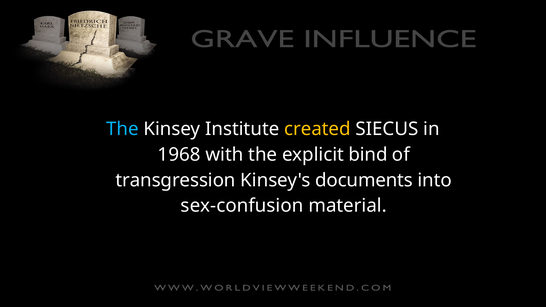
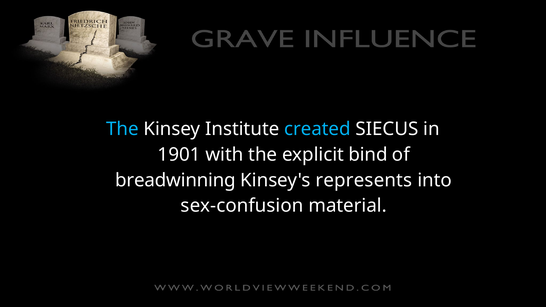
created colour: yellow -> light blue (317, 129)
1968: 1968 -> 1901 (179, 155)
transgression: transgression -> breadwinning (176, 180)
documents: documents -> represents (364, 180)
